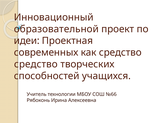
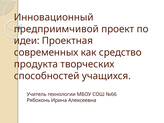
образовательной: образовательной -> предприимчивой (56, 29)
средство: средство -> продукта (36, 64)
